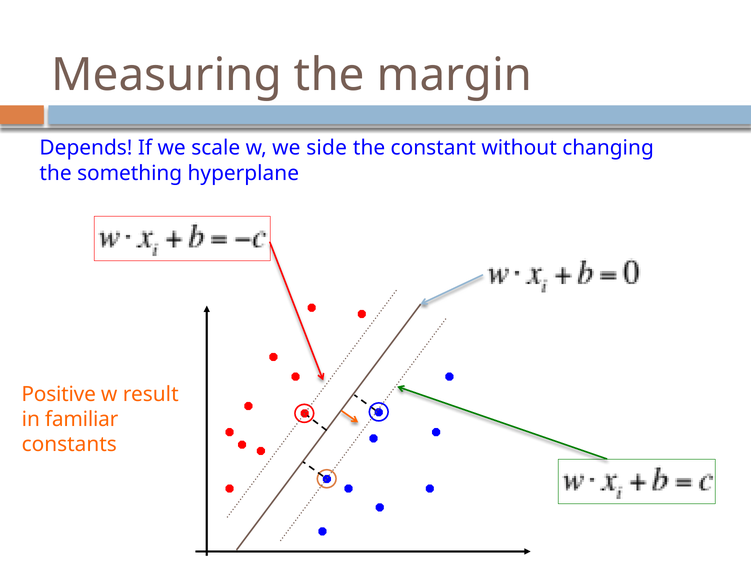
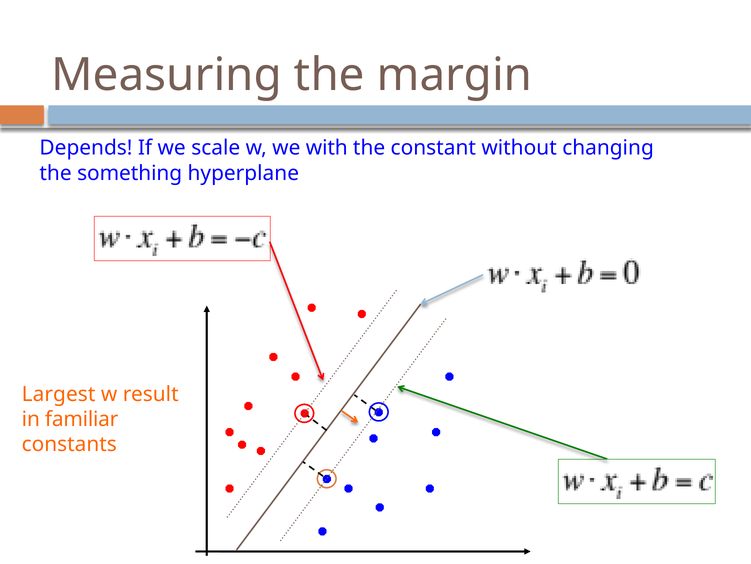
side: side -> with (327, 148)
Positive: Positive -> Largest (59, 394)
